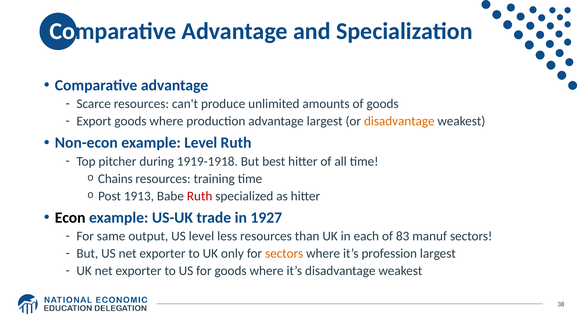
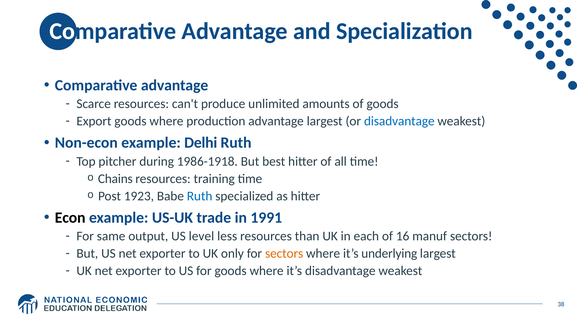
disadvantage colour: orange -> blue (399, 121)
example Level: Level -> Delhi (201, 143)
1919-1918: 1919-1918 -> 1986-1918 (207, 161)
1913: 1913 -> 1923 (139, 196)
Ruth colour: red -> blue (200, 196)
1927: 1927 -> 1991 (266, 217)
83: 83 -> 16 (403, 236)
profession: profession -> underlying (389, 253)
